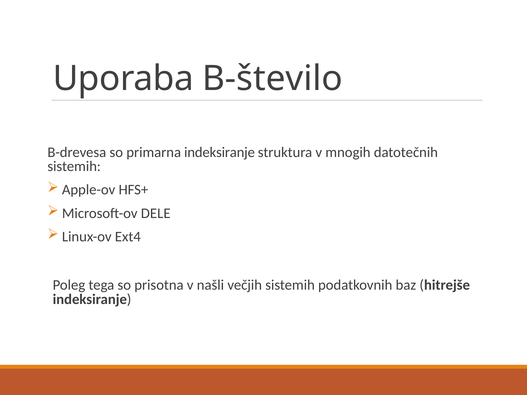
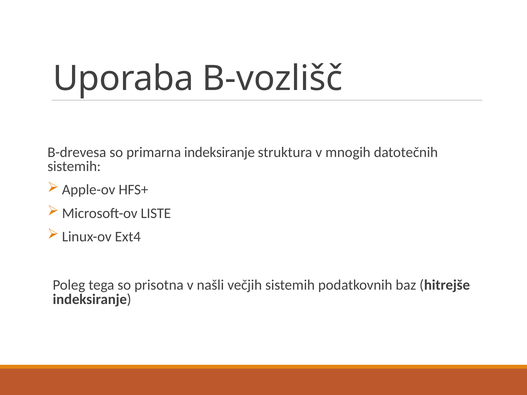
B-število: B-število -> B-vozlišč (272, 79)
DELE: DELE -> LISTE (156, 213)
